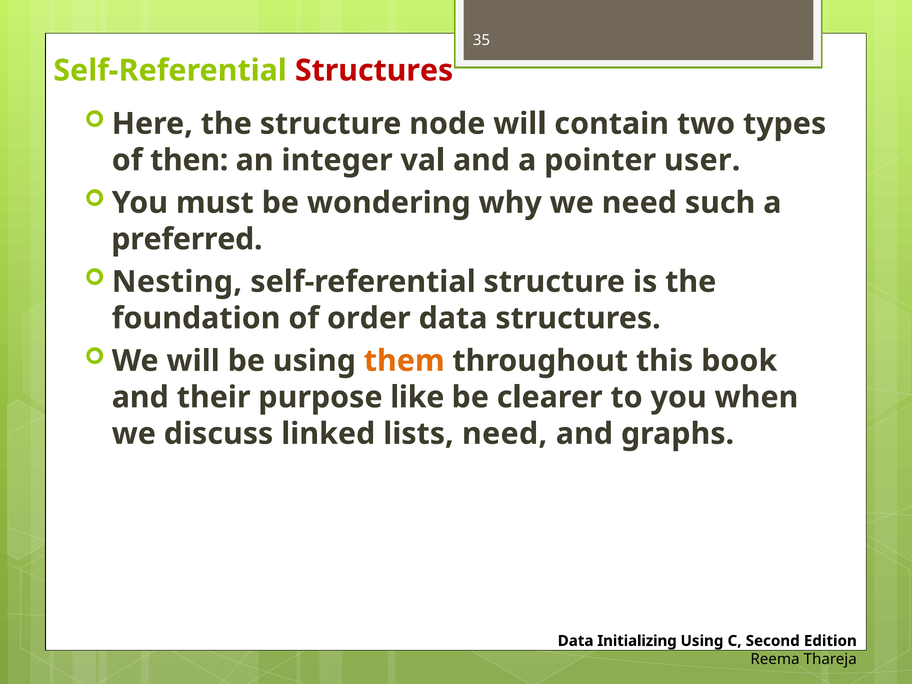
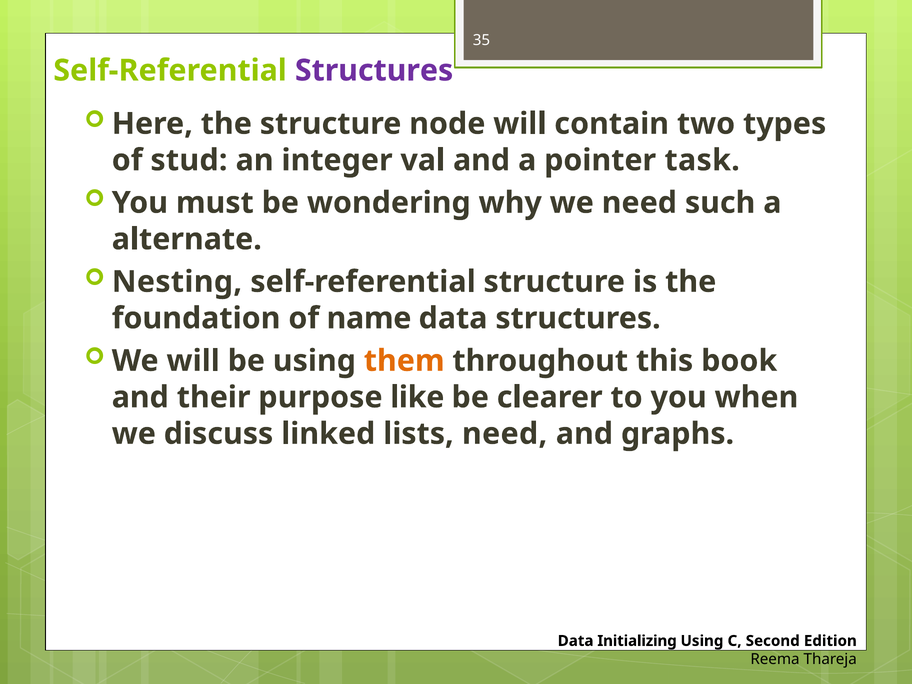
Structures colour: red -> purple (374, 71)
then: then -> stud (189, 160)
user: user -> task (702, 160)
preferred: preferred -> alternate (187, 239)
order: order -> name (369, 318)
